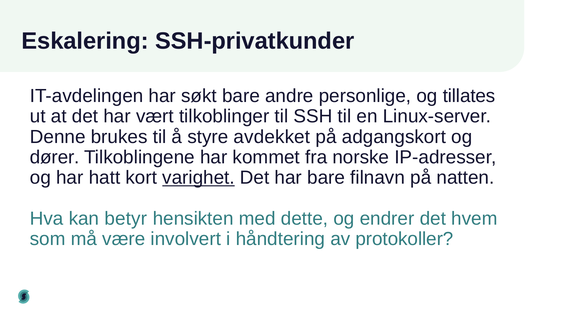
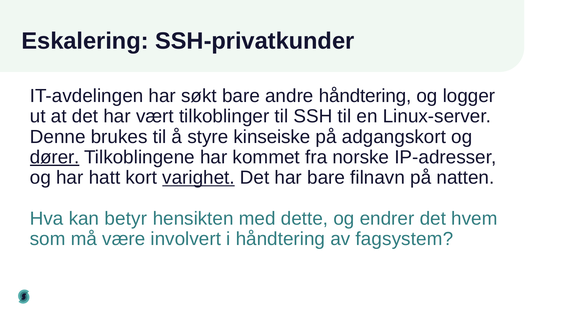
andre personlige: personlige -> håndtering (365, 96)
tillates: tillates -> logger (469, 96)
avdekket: avdekket -> kinseiske (272, 137)
dører underline: none -> present (55, 157)
protokoller: protokoller -> fagsystem (404, 239)
